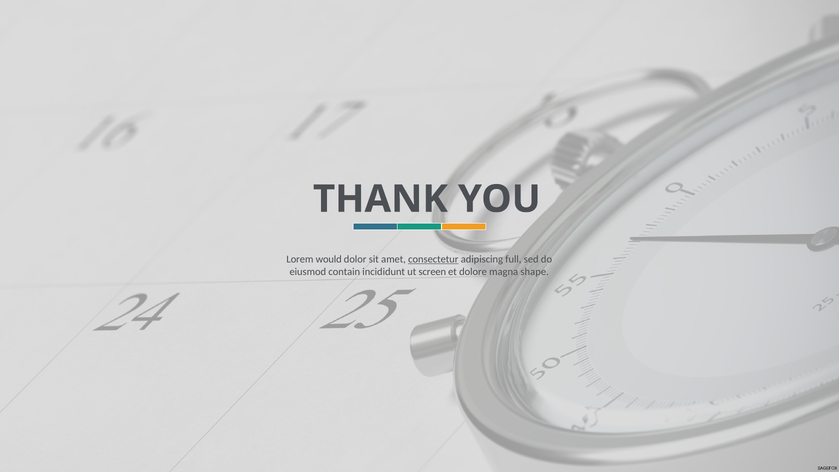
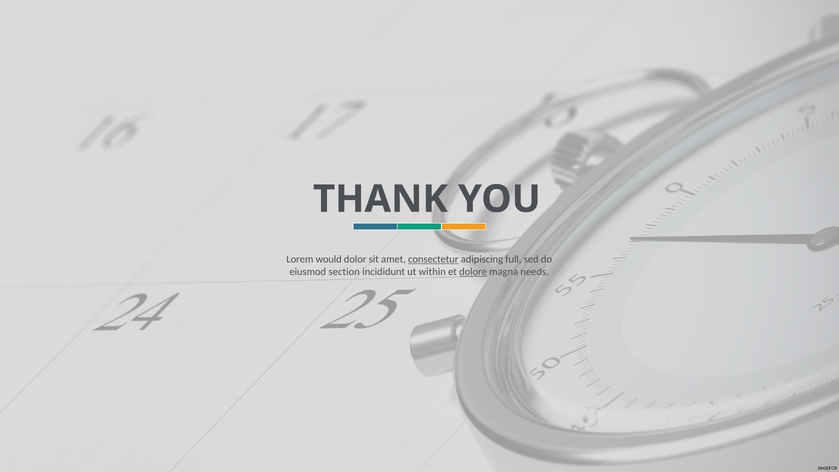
contain: contain -> section (344, 272)
screen: screen -> within (432, 272)
dolore underline: none -> present (473, 272)
shape: shape -> needs (535, 272)
